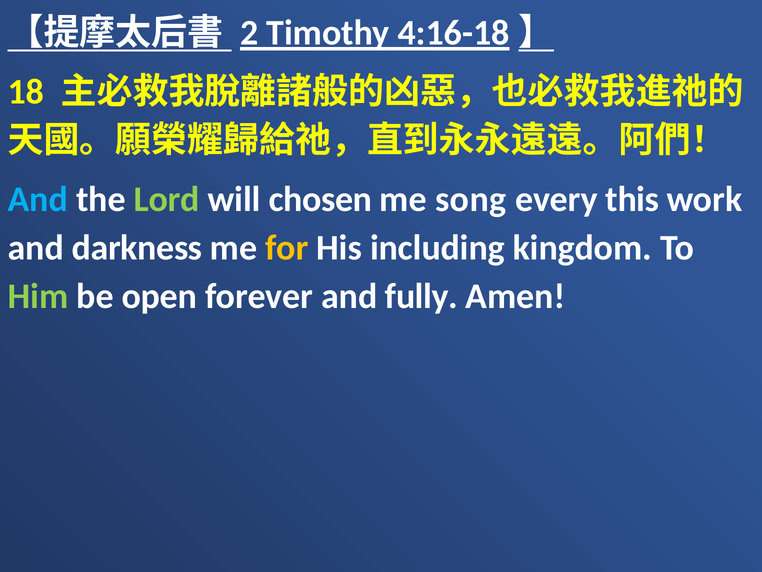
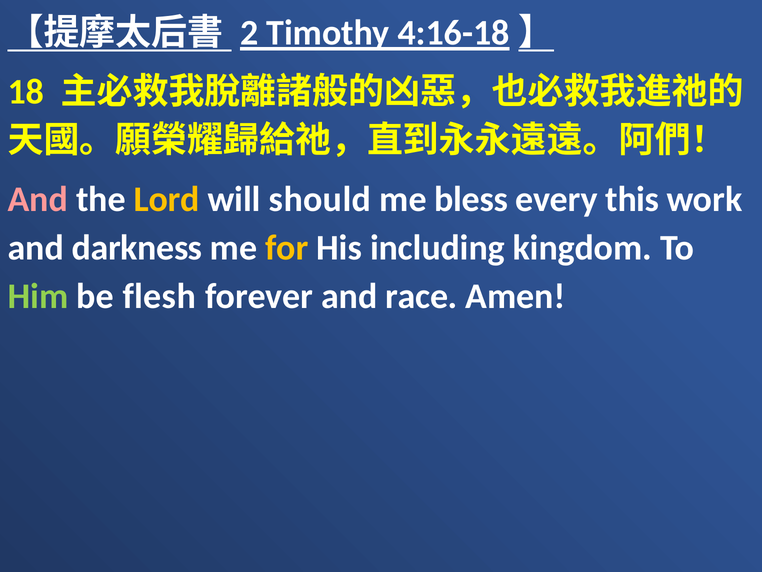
And colour: light blue -> pink (38, 199)
Lord colour: light green -> yellow (167, 199)
chosen: chosen -> should (320, 199)
song: song -> bless (471, 199)
open: open -> flesh (159, 296)
fully: fully -> race (421, 296)
